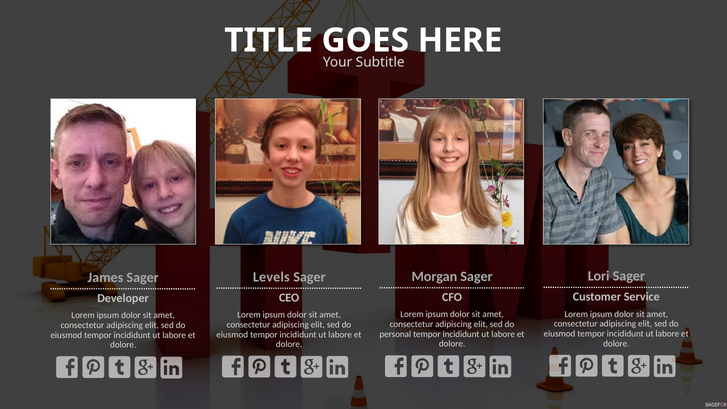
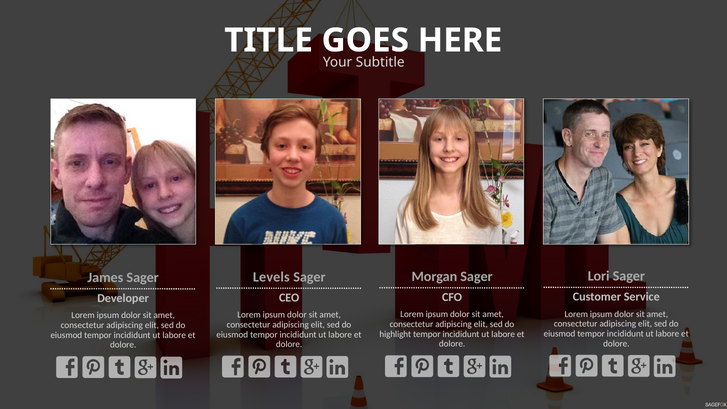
personal: personal -> highlight (395, 334)
